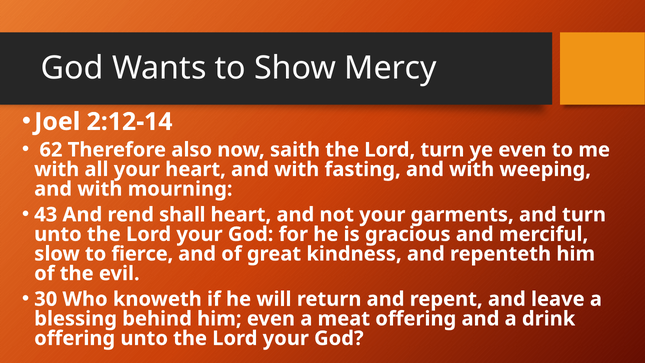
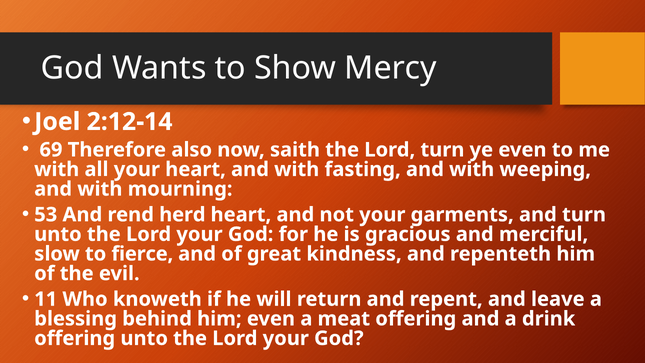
62: 62 -> 69 (51, 150)
43: 43 -> 53 (46, 215)
shall: shall -> herd (182, 215)
30: 30 -> 11 (46, 299)
